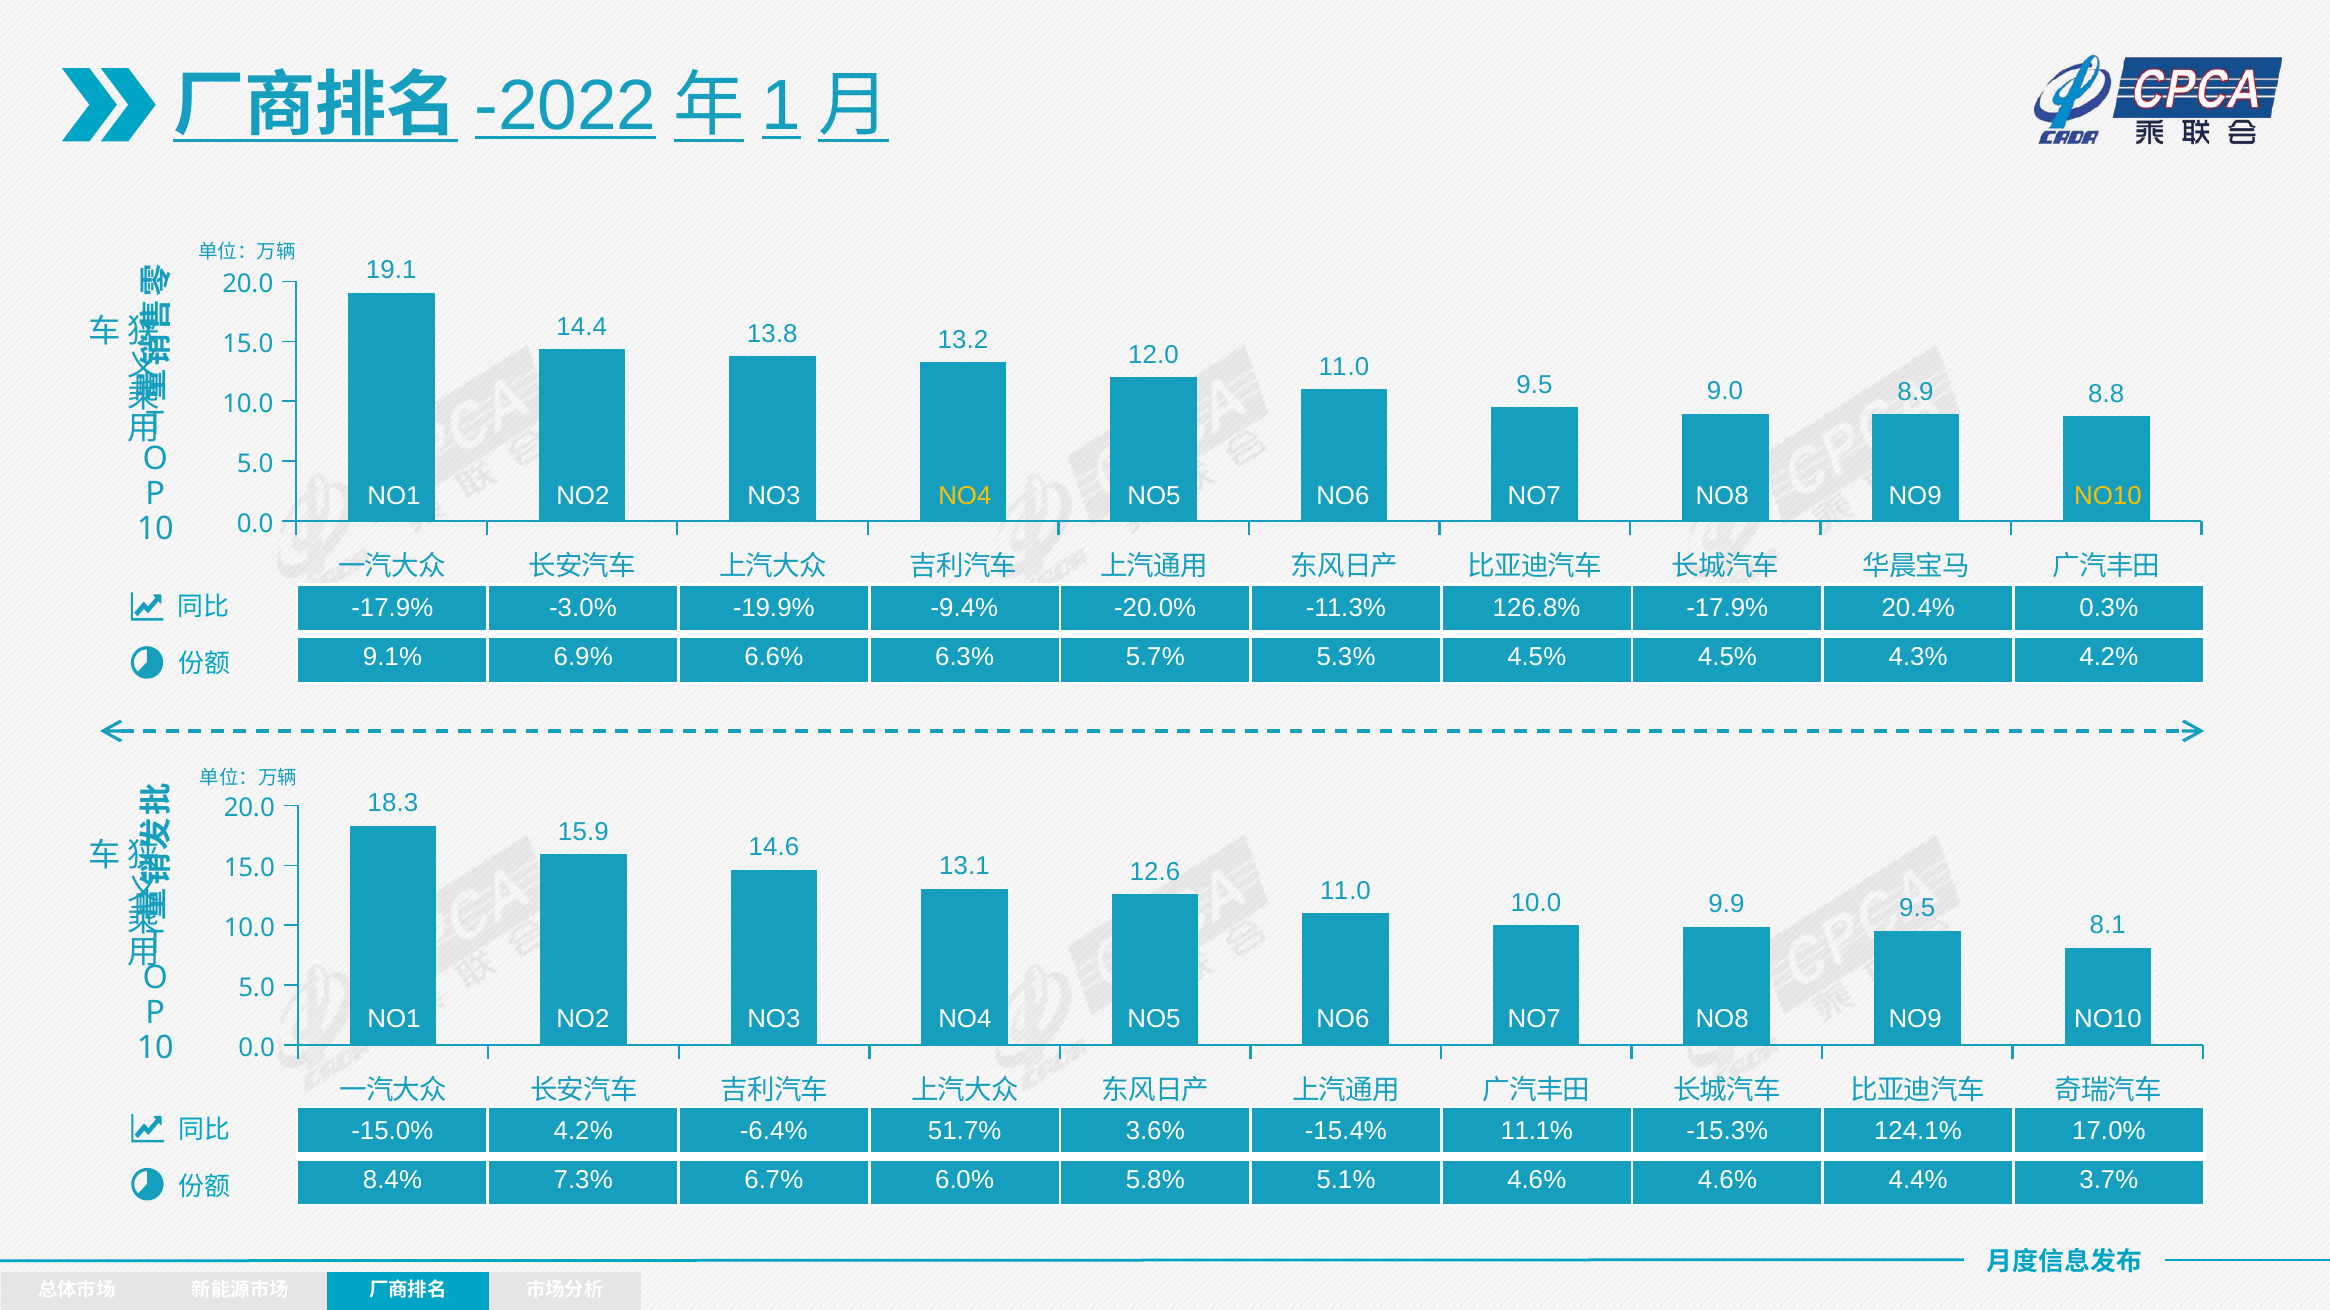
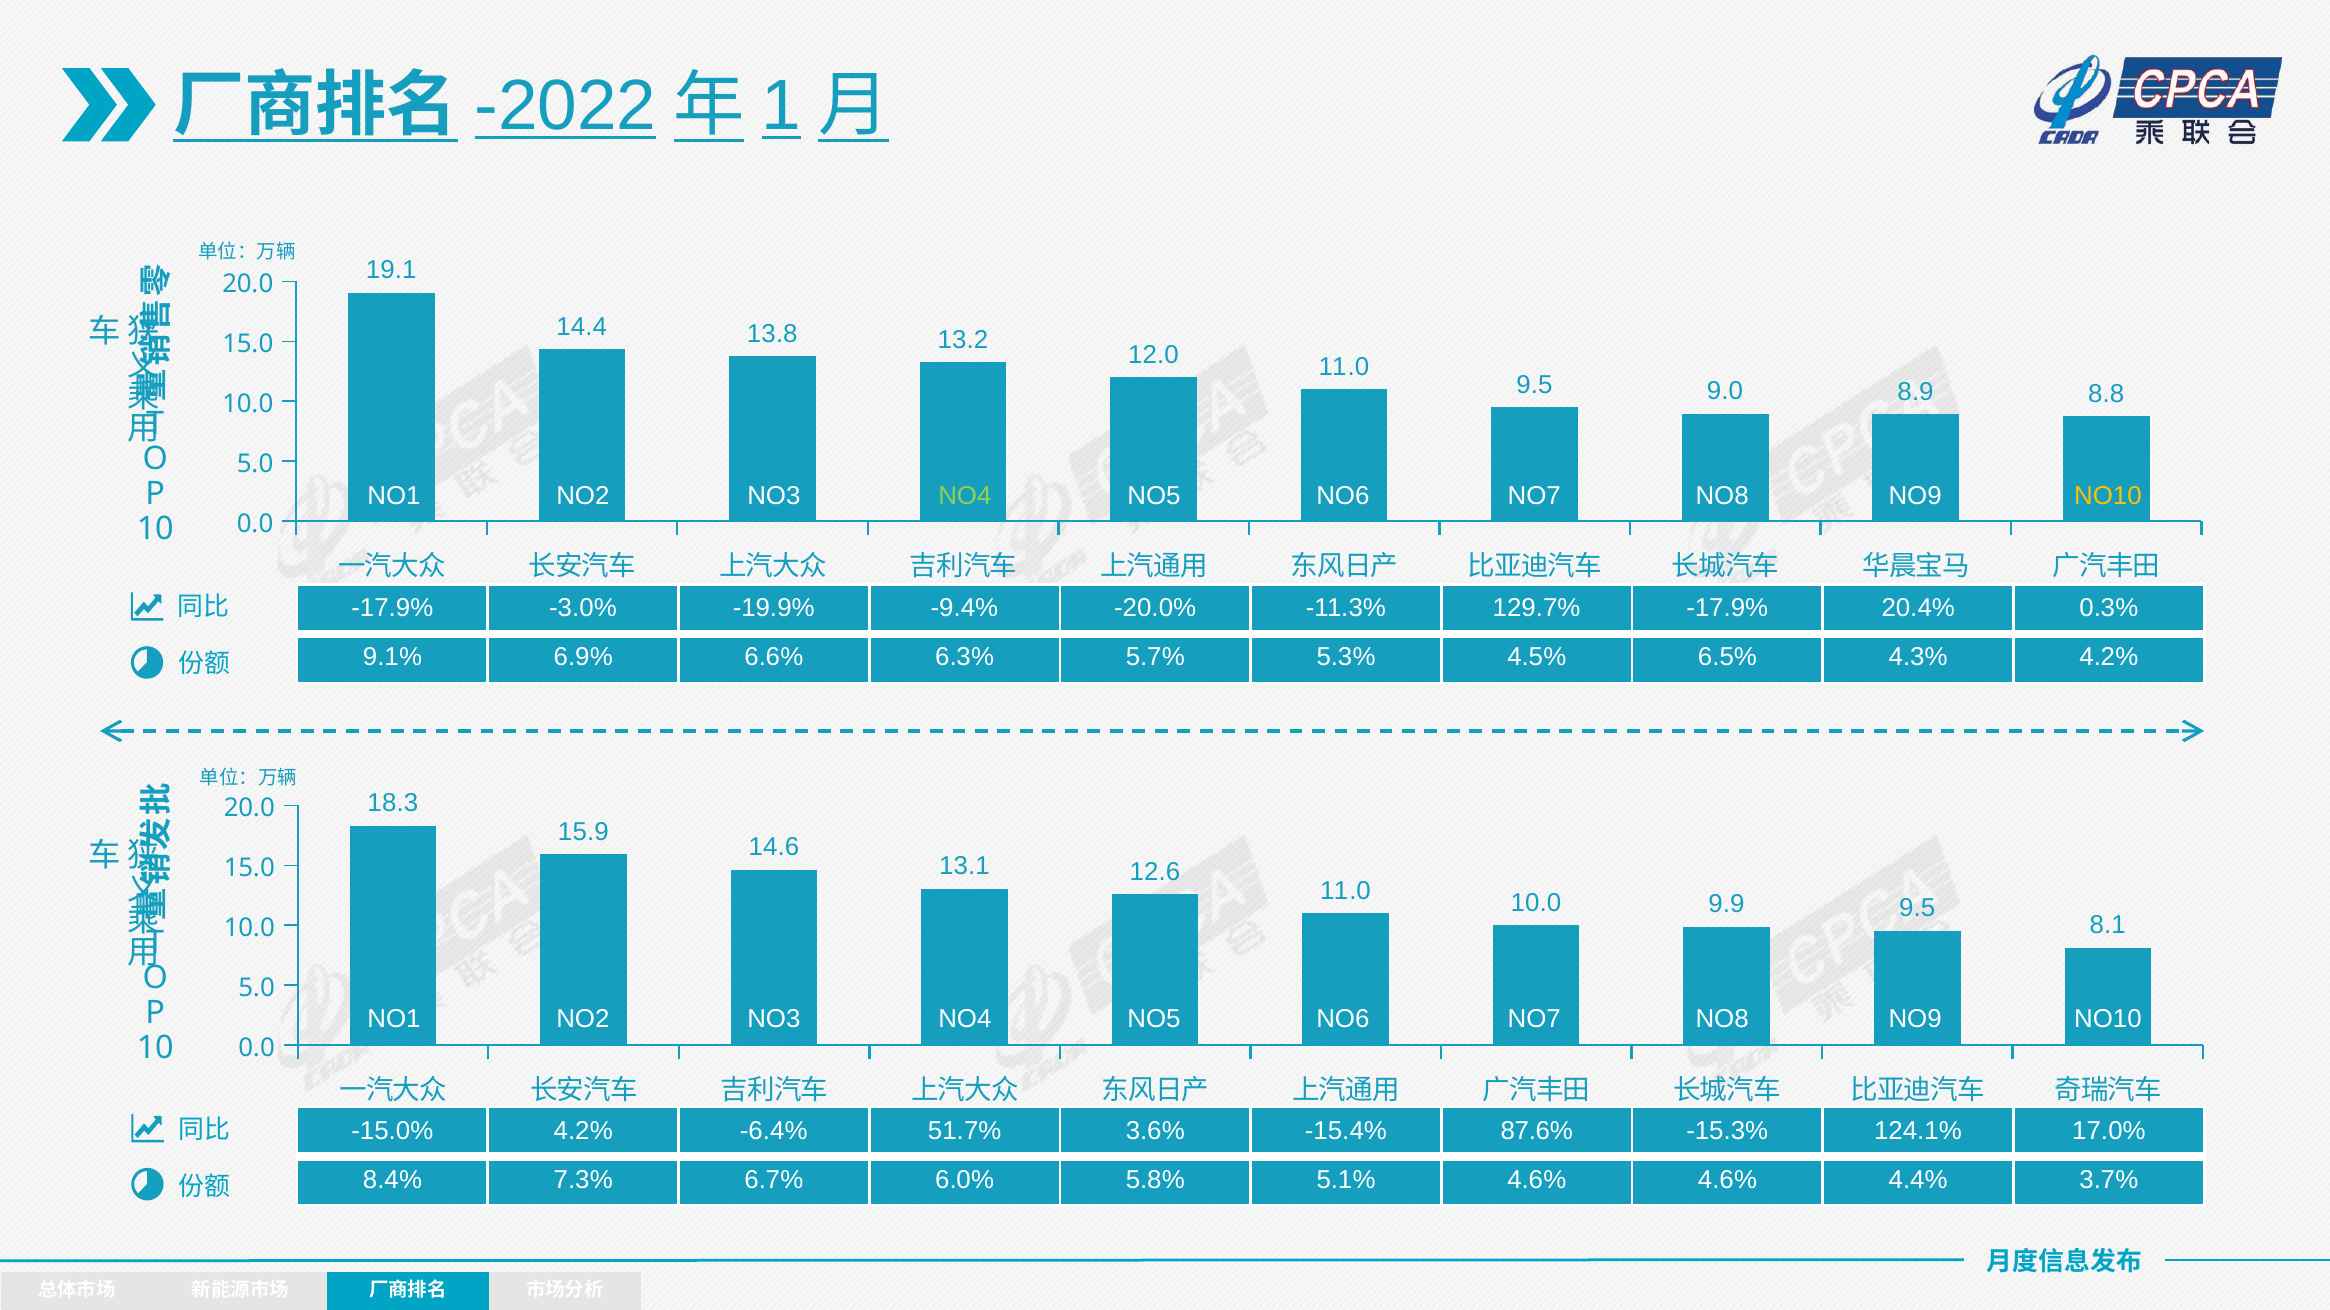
NO4 colour: yellow -> light green (965, 497)
126.8%: 126.8% -> 129.7% (1537, 608)
4.5% 4.5%: 4.5% -> 6.5% (1727, 658)
11.1%: 11.1% -> 87.6% (1537, 1131)
